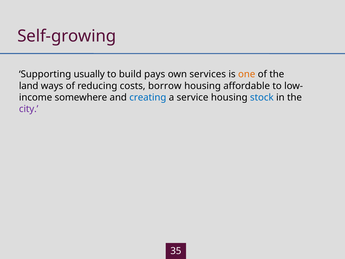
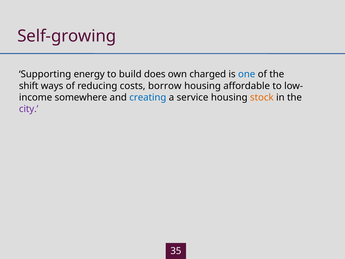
usually: usually -> energy (89, 74)
pays: pays -> does (155, 74)
services: services -> charged (208, 74)
one colour: orange -> blue (247, 74)
land: land -> shift (29, 86)
stock colour: blue -> orange (262, 97)
